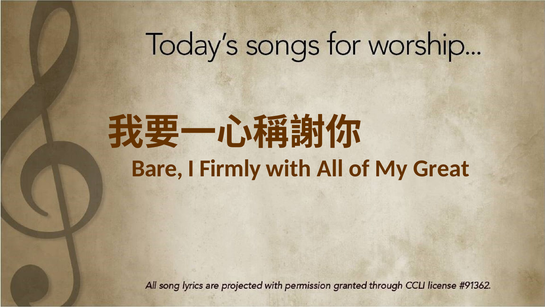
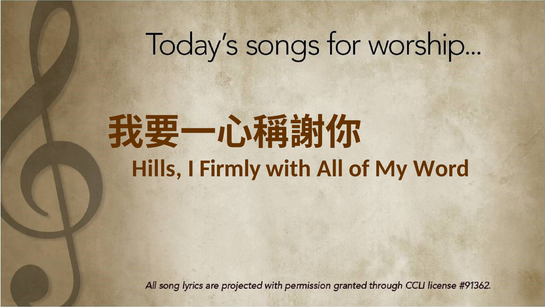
Bare: Bare -> Hills (157, 168)
Great: Great -> Word (441, 168)
